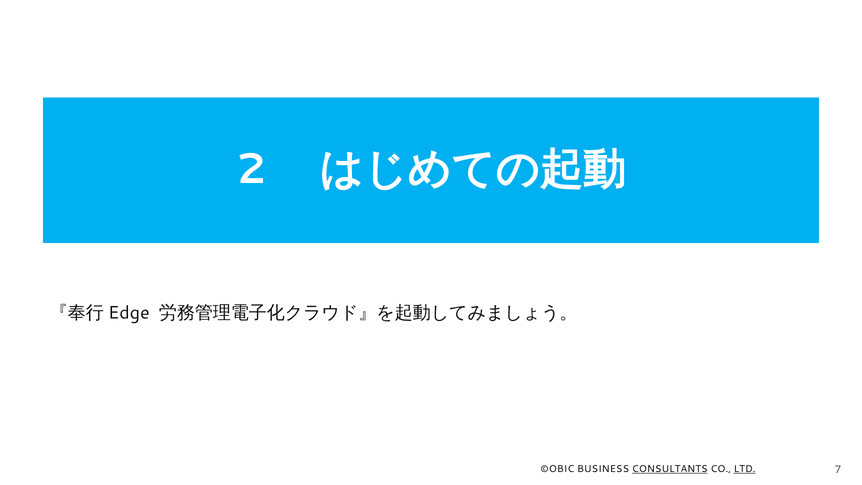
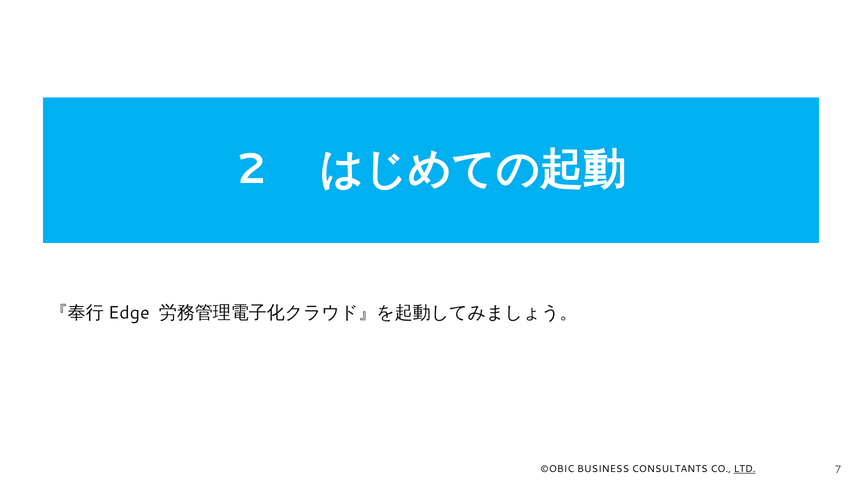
CONSULTANTS underline: present -> none (670, 469)
